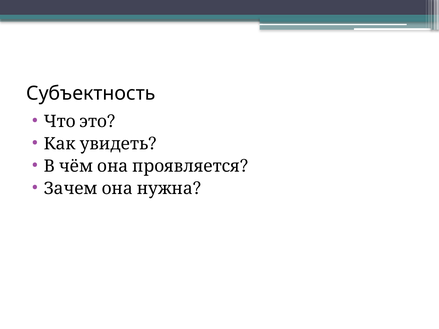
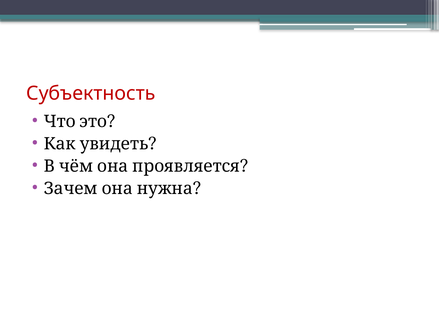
Субъектность colour: black -> red (91, 94)
